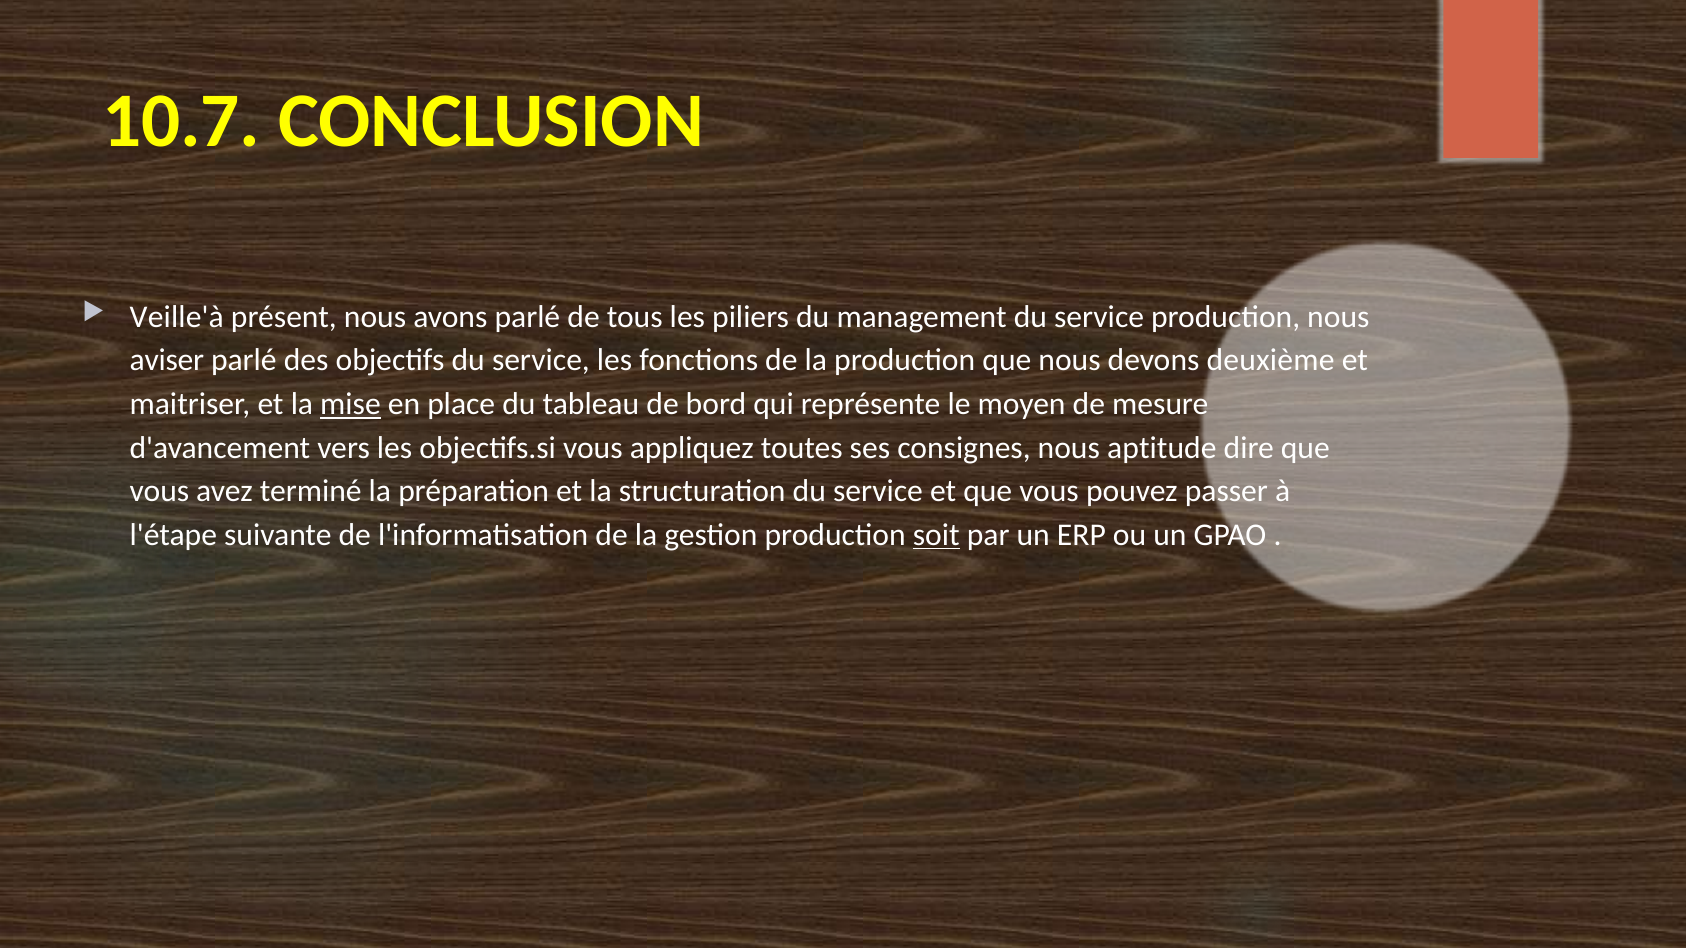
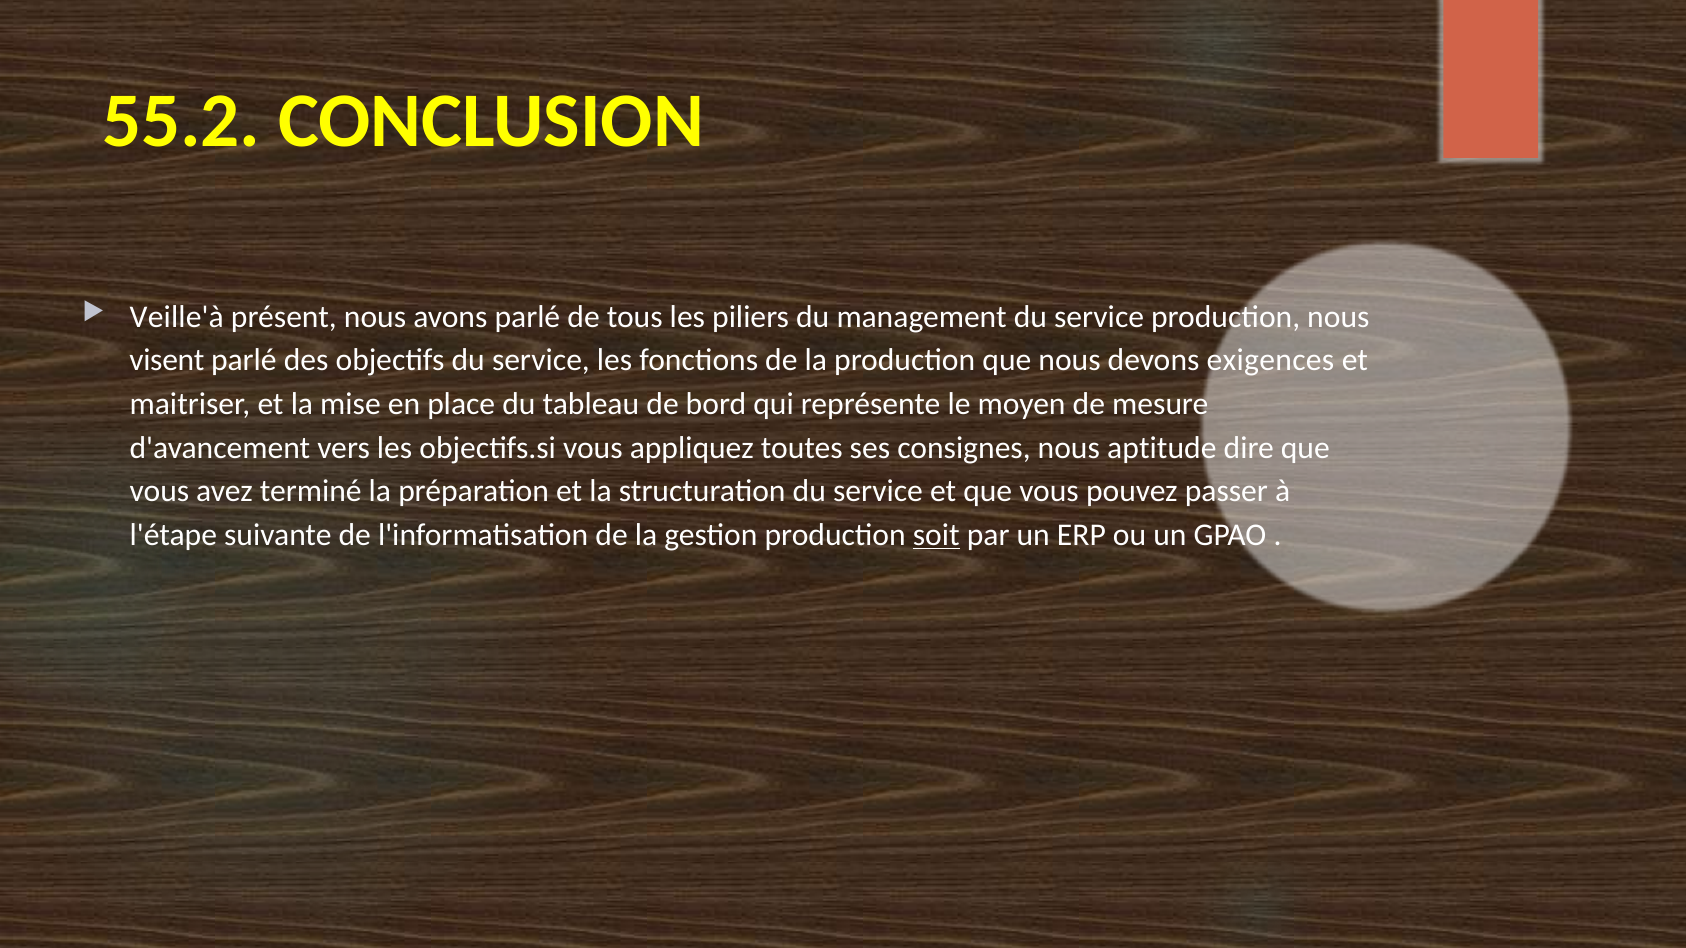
10.7: 10.7 -> 55.2 (181, 121)
aviser: aviser -> visent (167, 361)
deuxième: deuxième -> exigences (1270, 361)
mise underline: present -> none (350, 404)
